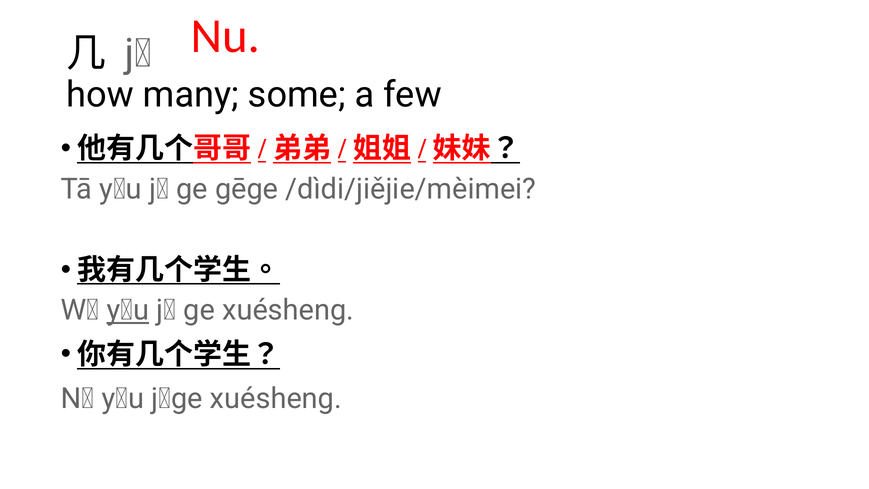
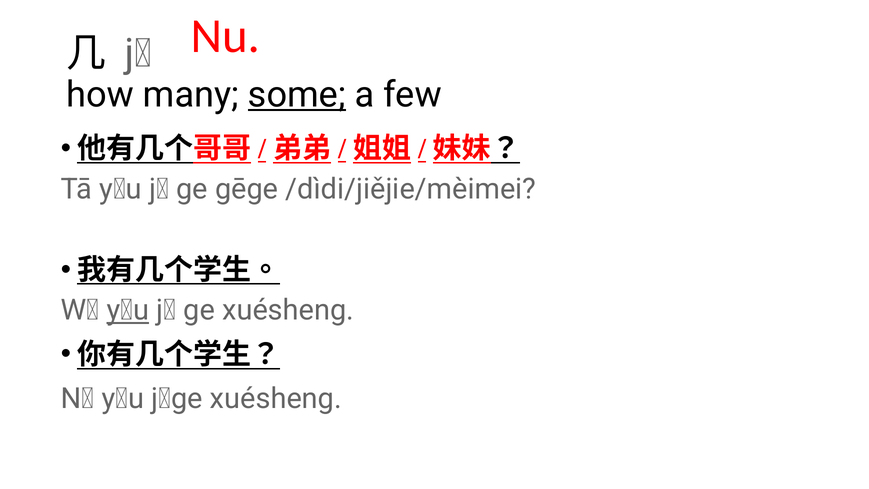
some underline: none -> present (297, 95)
